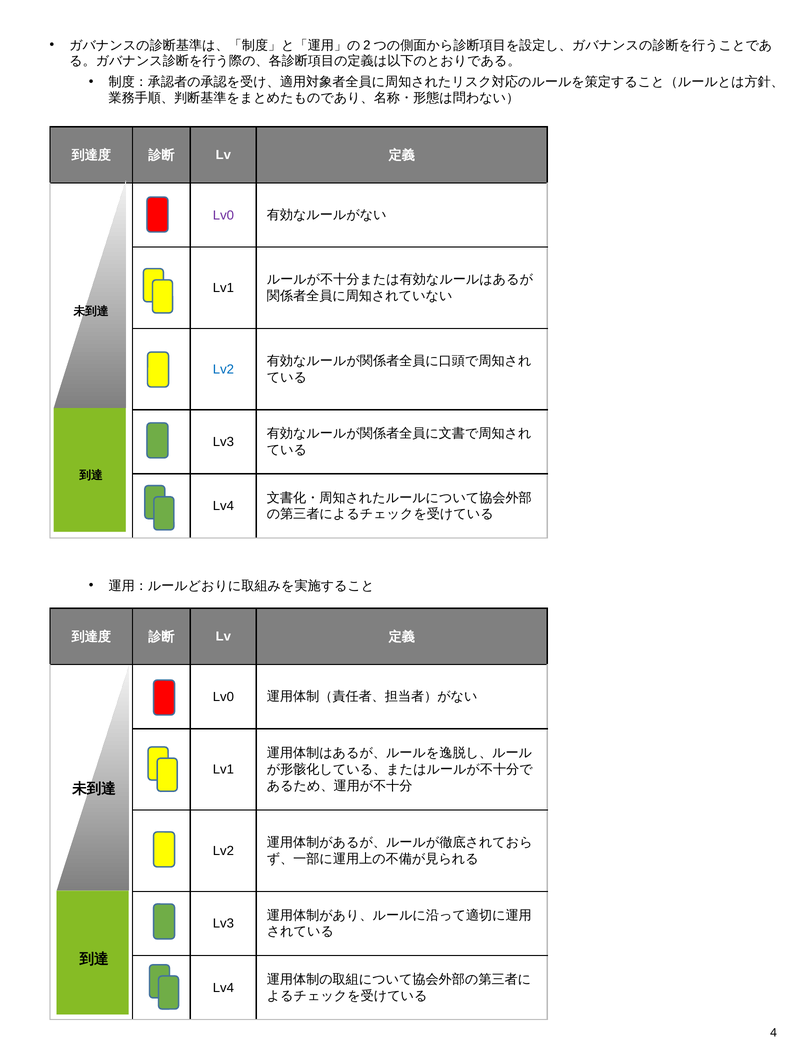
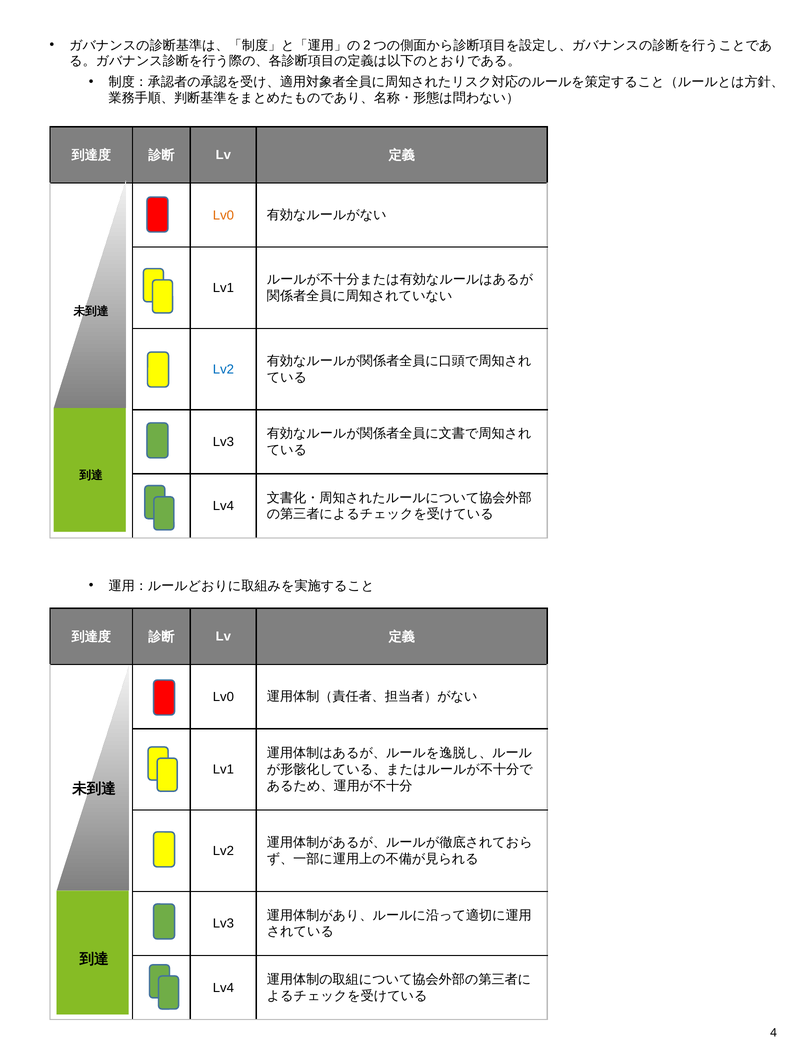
Lv0 colour: purple -> orange (223, 215)
